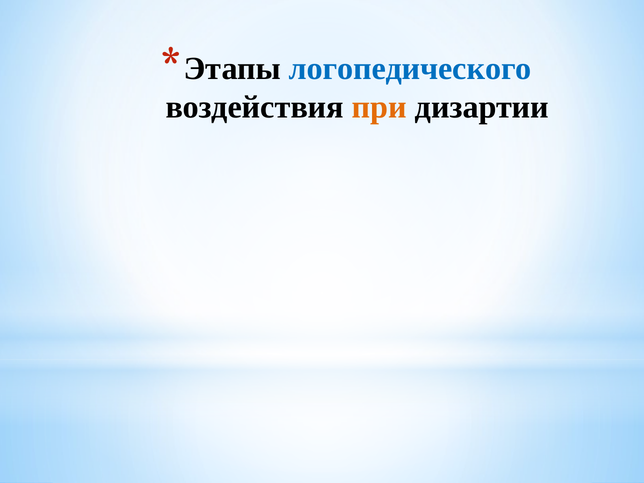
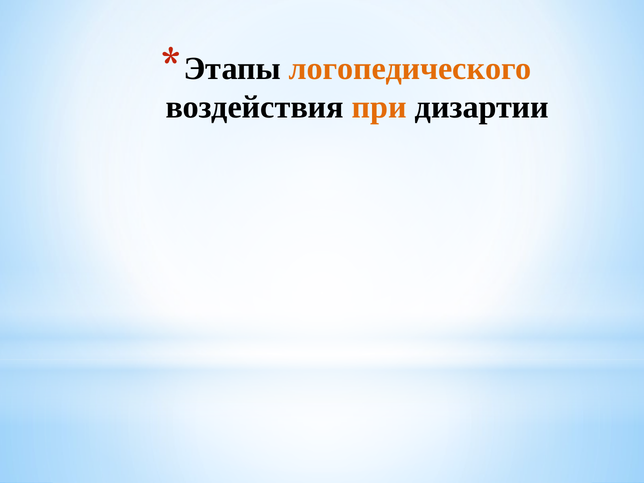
логопедического colour: blue -> orange (410, 69)
